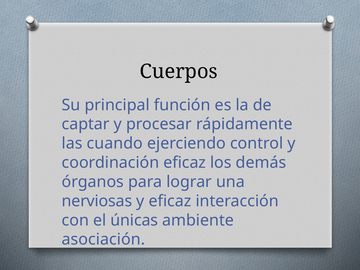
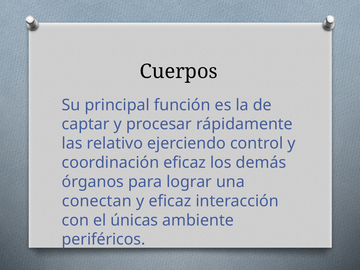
cuando: cuando -> relativo (115, 143)
nerviosas: nerviosas -> conectan (97, 201)
asociación: asociación -> periféricos (103, 239)
